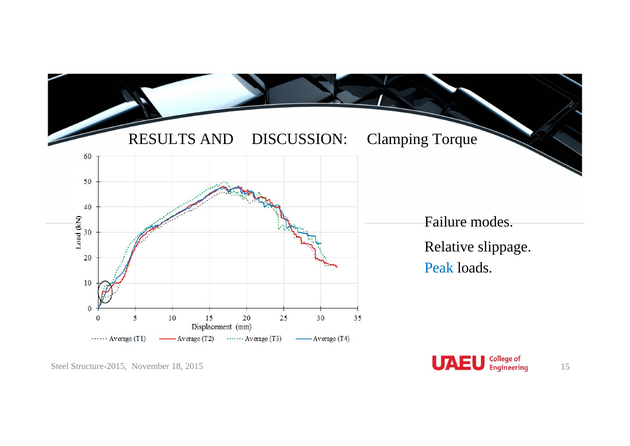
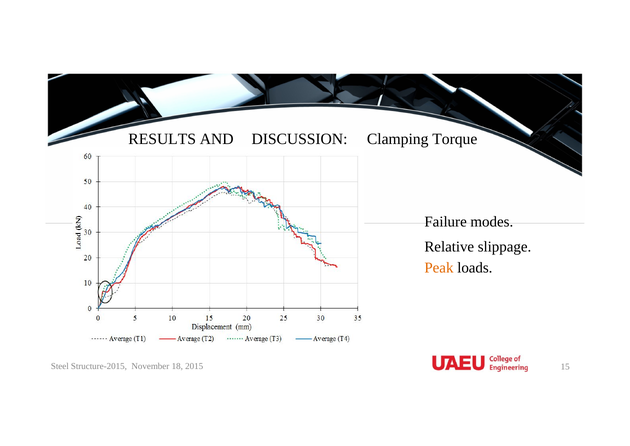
Peak colour: blue -> orange (439, 267)
